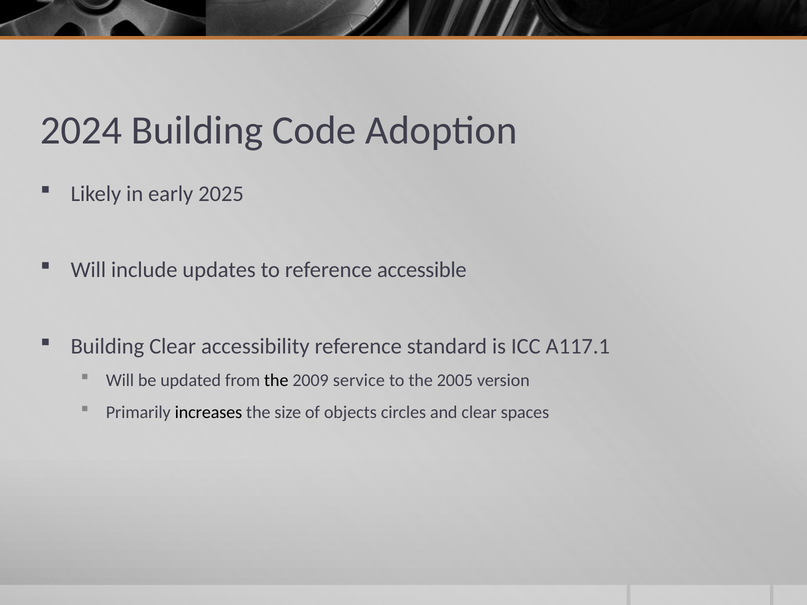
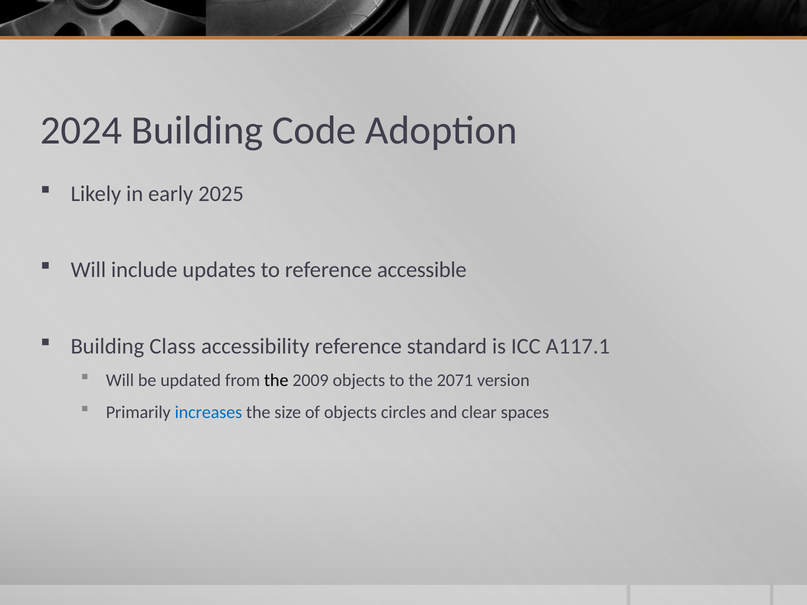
Building Clear: Clear -> Class (173, 346)
2009 service: service -> objects (359, 381)
2005: 2005 -> 2071 (455, 381)
increases colour: black -> blue (208, 412)
